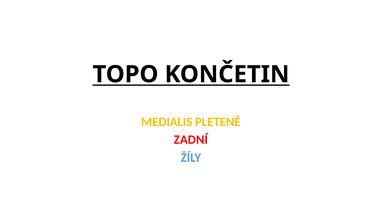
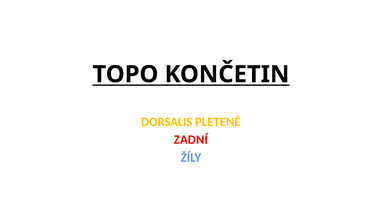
MEDIALIS: MEDIALIS -> DORSALIS (167, 122)
